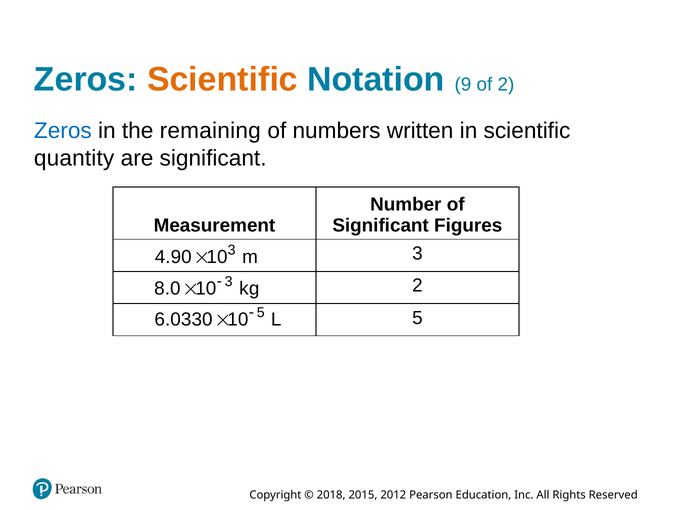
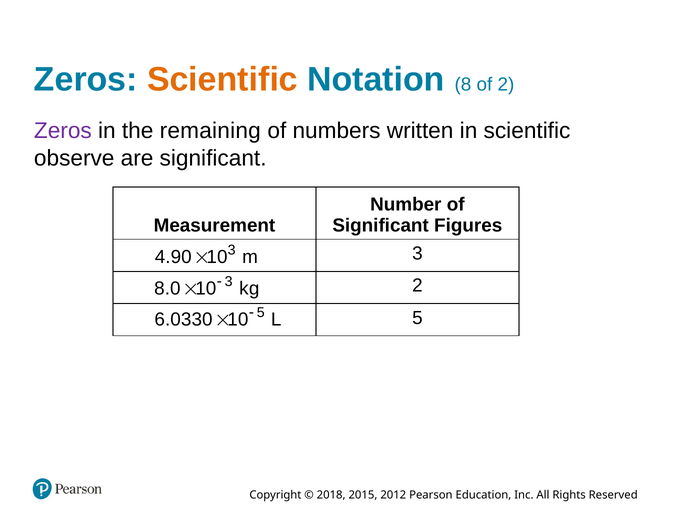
9: 9 -> 8 (463, 84)
Zeros colour: blue -> purple (63, 131)
quantity: quantity -> observe (74, 158)
